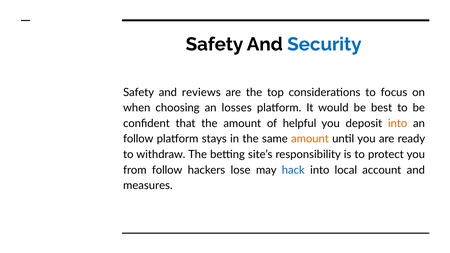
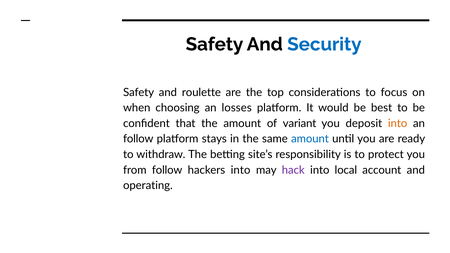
reviews: reviews -> roulette (201, 92)
helpful: helpful -> variant (300, 123)
amount colour: orange -> blue (310, 139)
hackers lose: lose -> into (241, 170)
hack colour: blue -> purple (293, 170)
measures: measures -> operating (148, 186)
